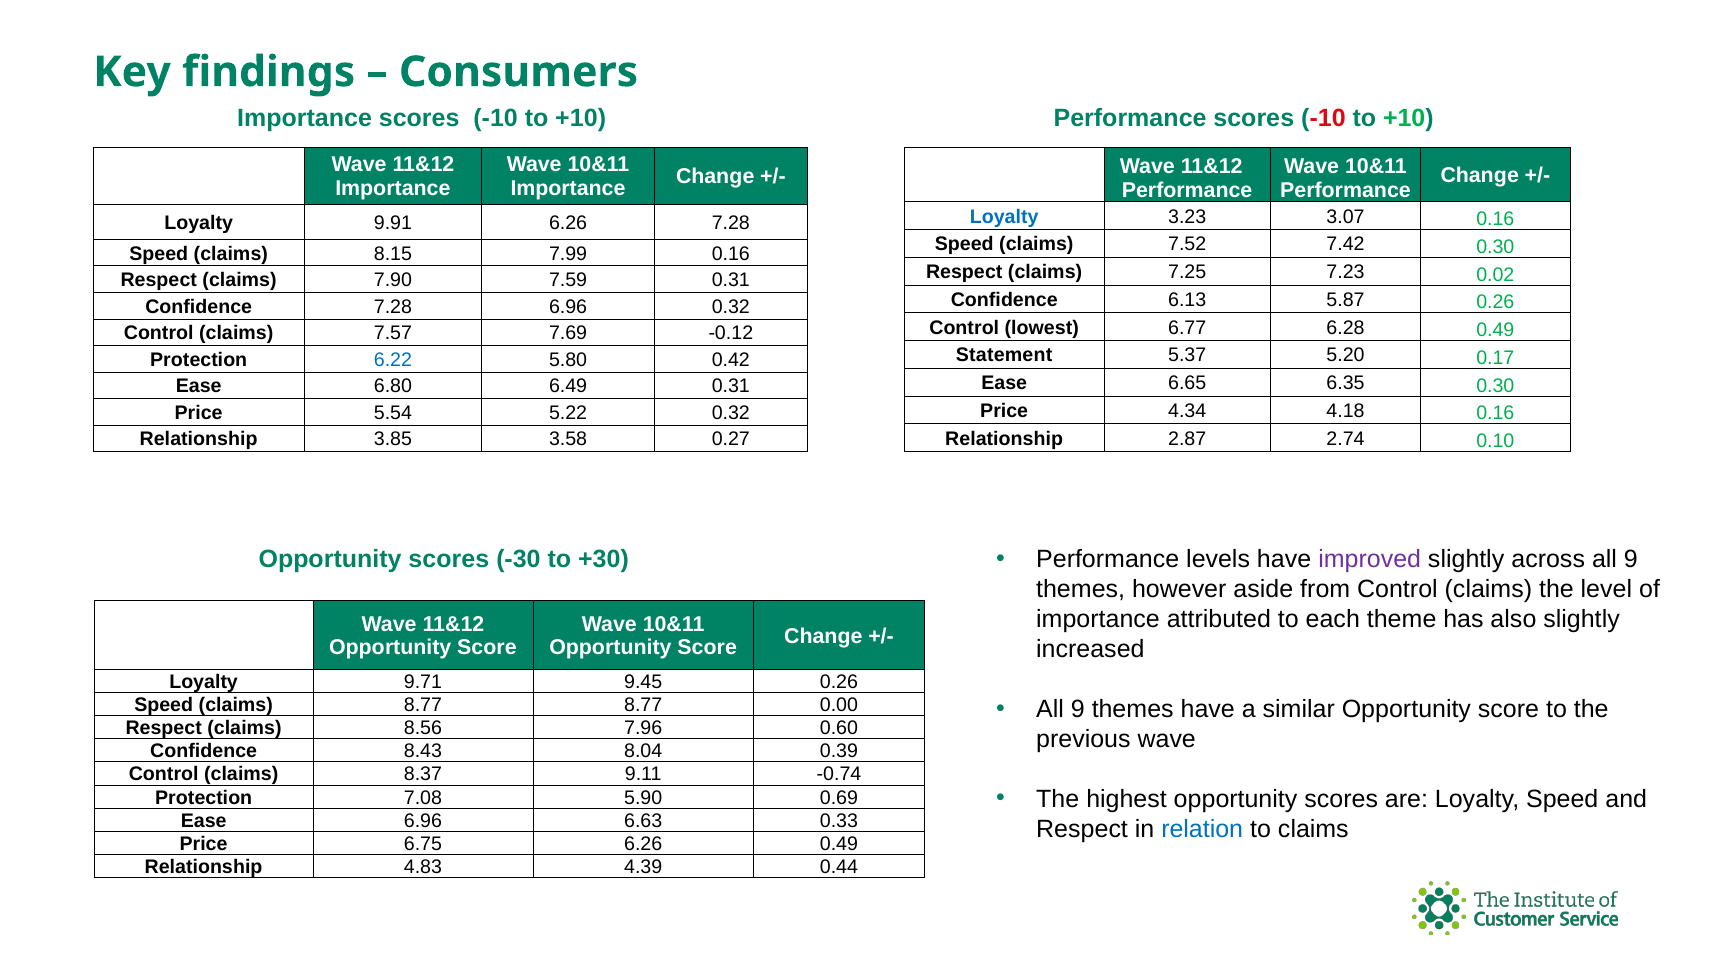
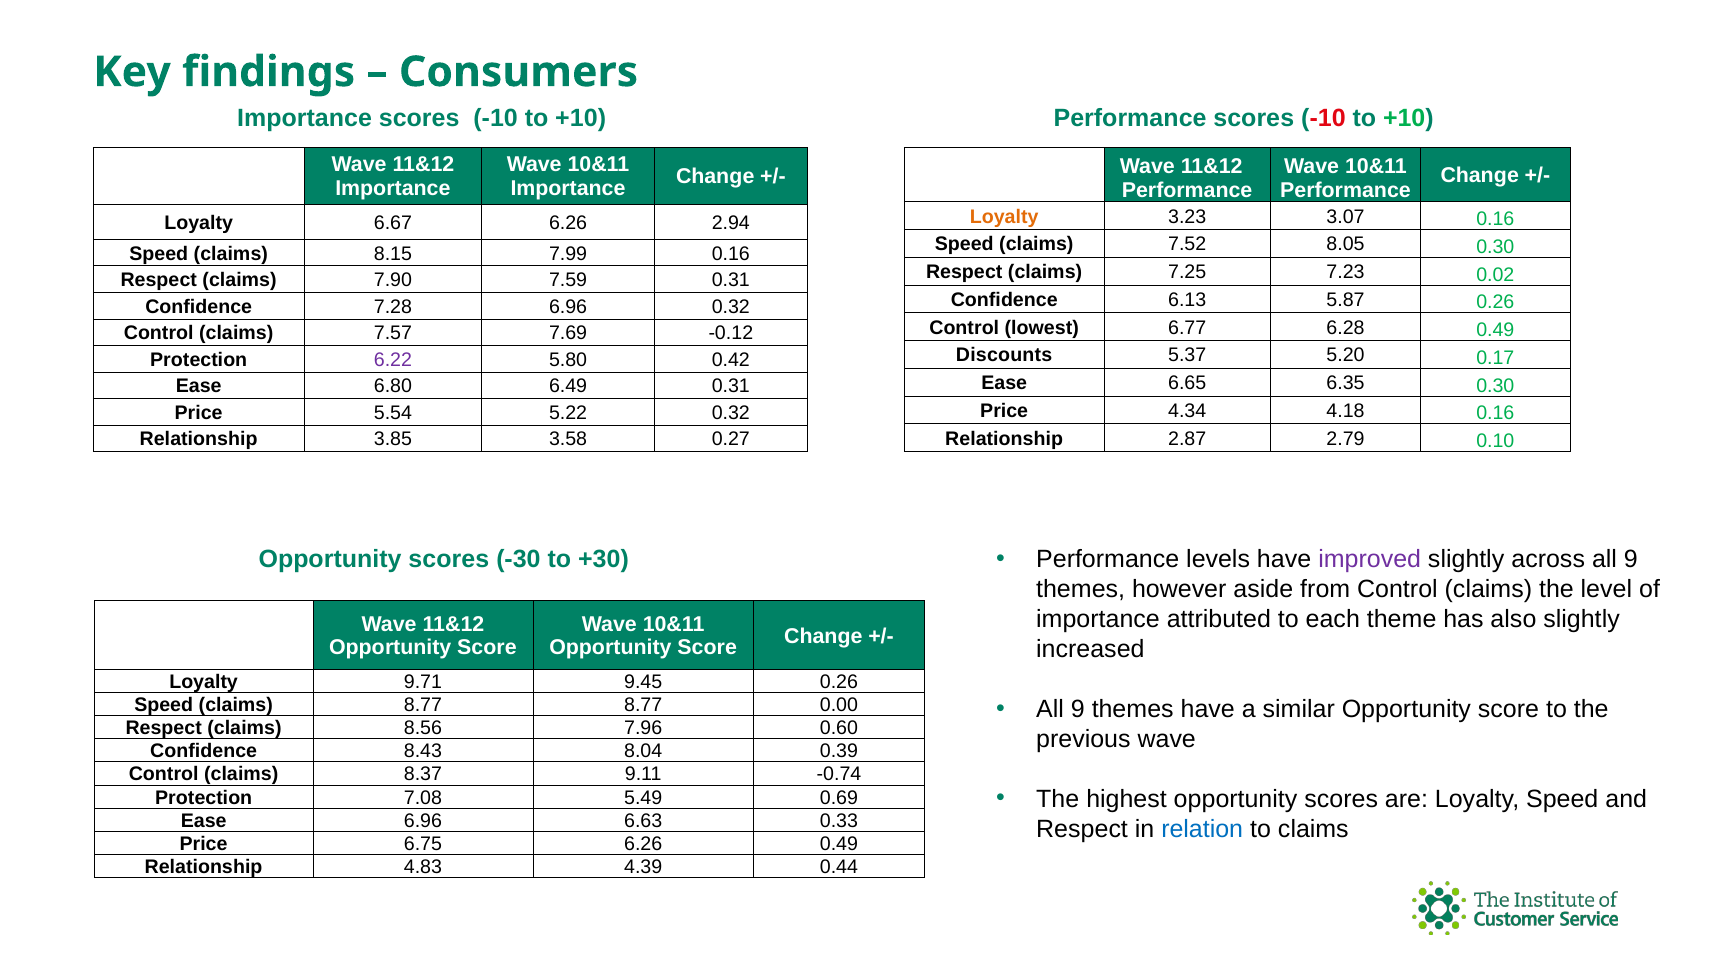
Loyalty colour: blue -> orange (1004, 217)
9.91: 9.91 -> 6.67 (393, 223)
6.26 7.28: 7.28 -> 2.94 (731, 223)
7.42: 7.42 -> 8.05 (1346, 244)
Statement: Statement -> Discounts (1004, 355)
6.22 colour: blue -> purple (393, 360)
2.74: 2.74 -> 2.79 (1346, 439)
5.90: 5.90 -> 5.49 (643, 798)
